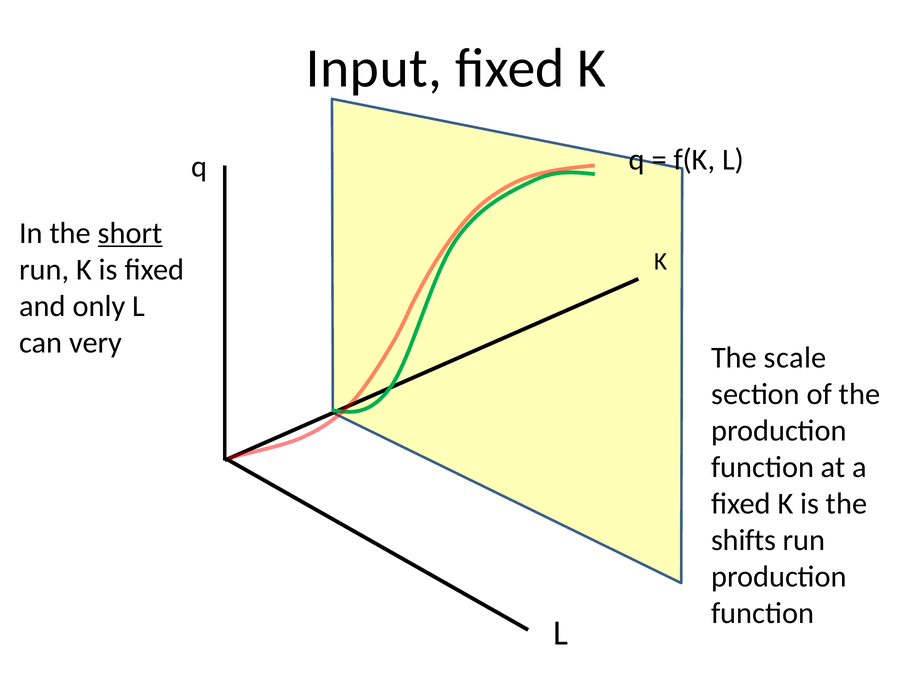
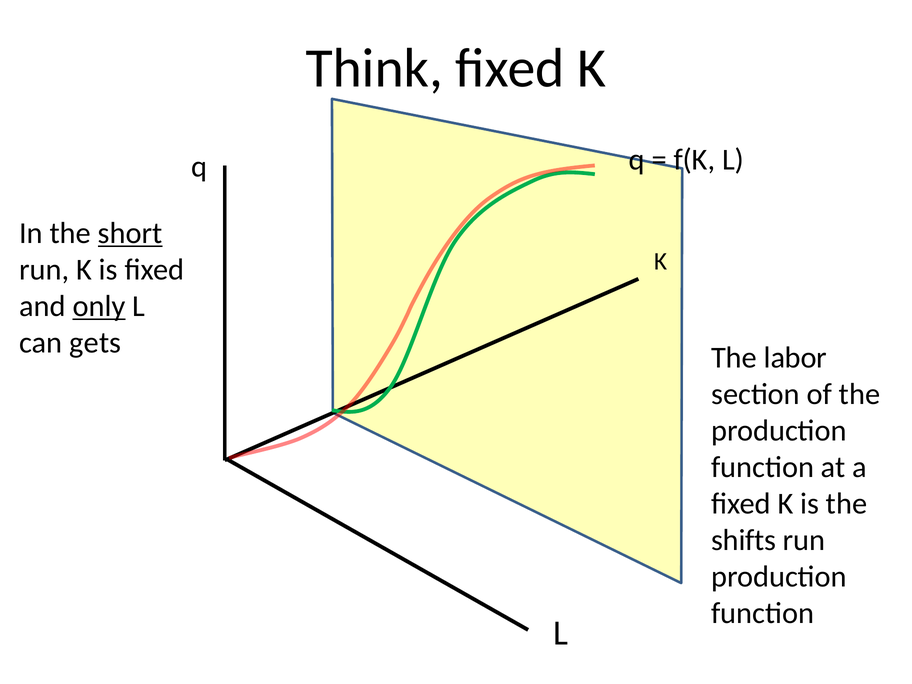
Input: Input -> Think (374, 69)
only underline: none -> present (99, 306)
very: very -> gets (95, 343)
scale: scale -> labor (795, 358)
